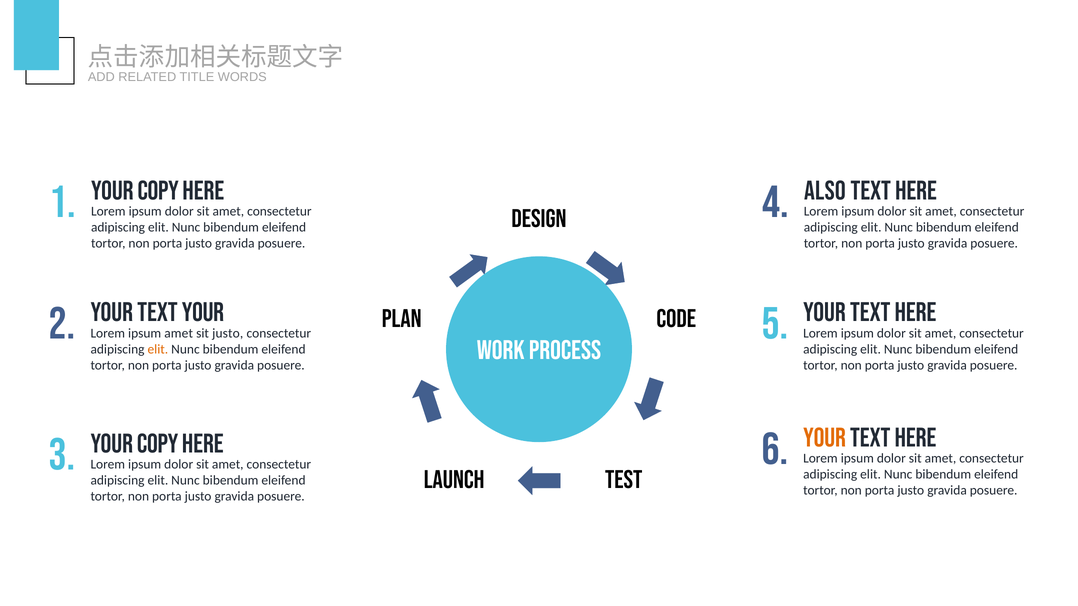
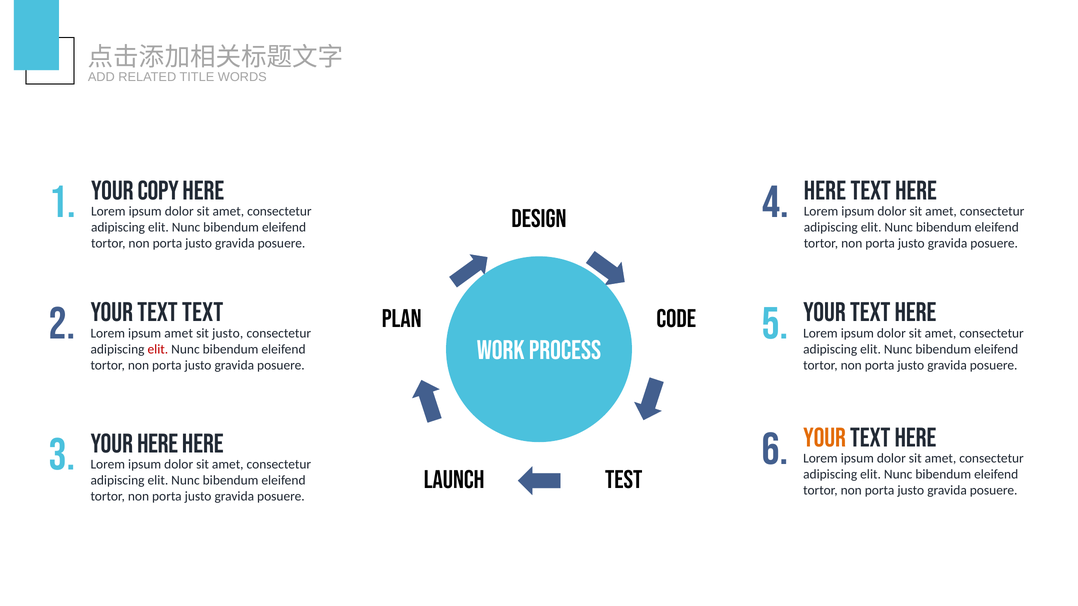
Also: Also -> Here (825, 191)
text your: your -> text (203, 313)
elit colour: orange -> red (158, 349)
copy: copy -> here (158, 444)
